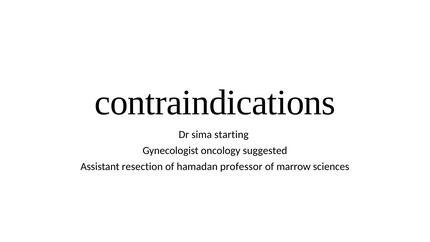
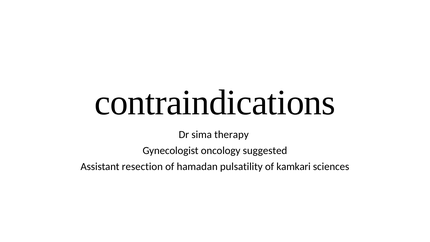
starting: starting -> therapy (231, 134)
professor: professor -> pulsatility (241, 167)
marrow: marrow -> kamkari (294, 167)
